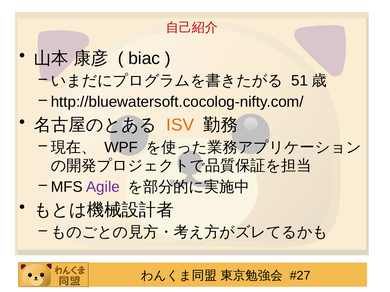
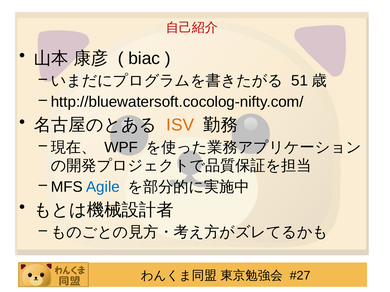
Agile colour: purple -> blue (103, 187)
